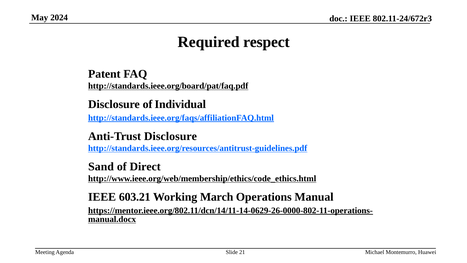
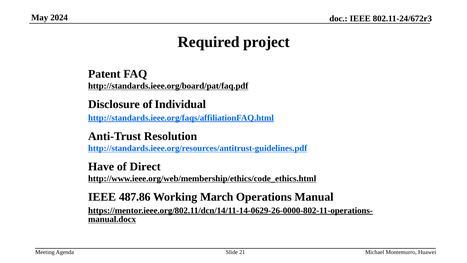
respect: respect -> project (266, 42)
Anti-Trust Disclosure: Disclosure -> Resolution (171, 136)
Sand: Sand -> Have (101, 166)
603.21: 603.21 -> 487.86 (135, 197)
